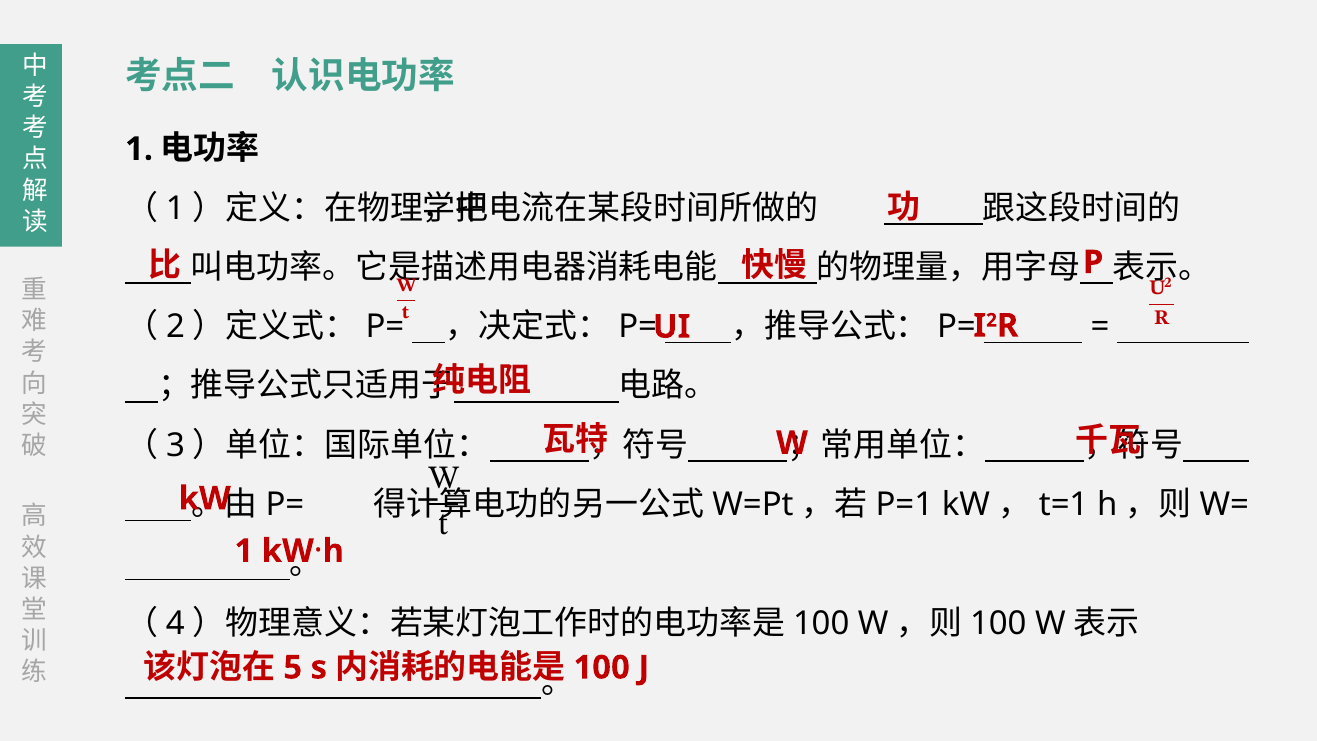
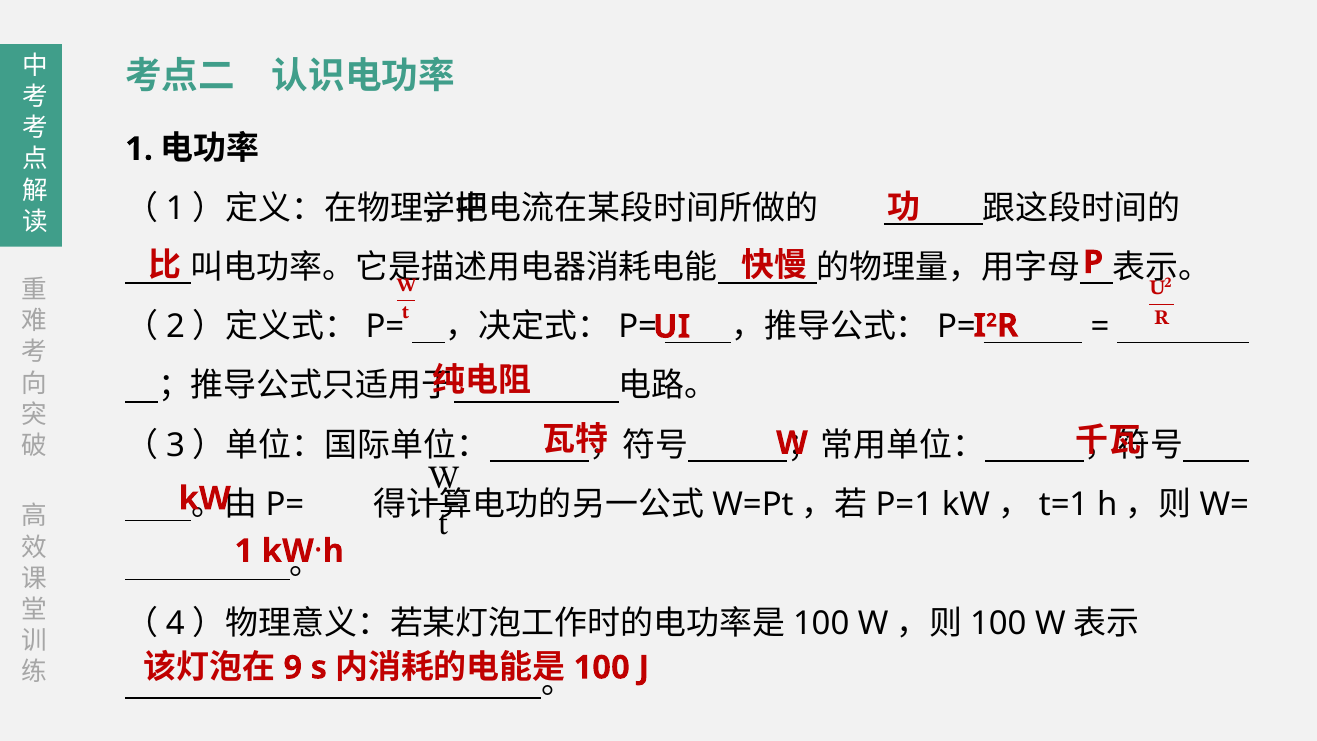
5: 5 -> 9 (293, 667)
